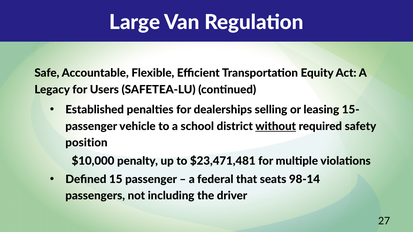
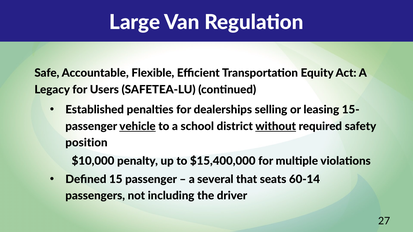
vehicle underline: none -> present (138, 127)
$23,471,481: $23,471,481 -> $15,400,000 (223, 161)
federal: federal -> several (215, 179)
98-14: 98-14 -> 60-14 (305, 179)
